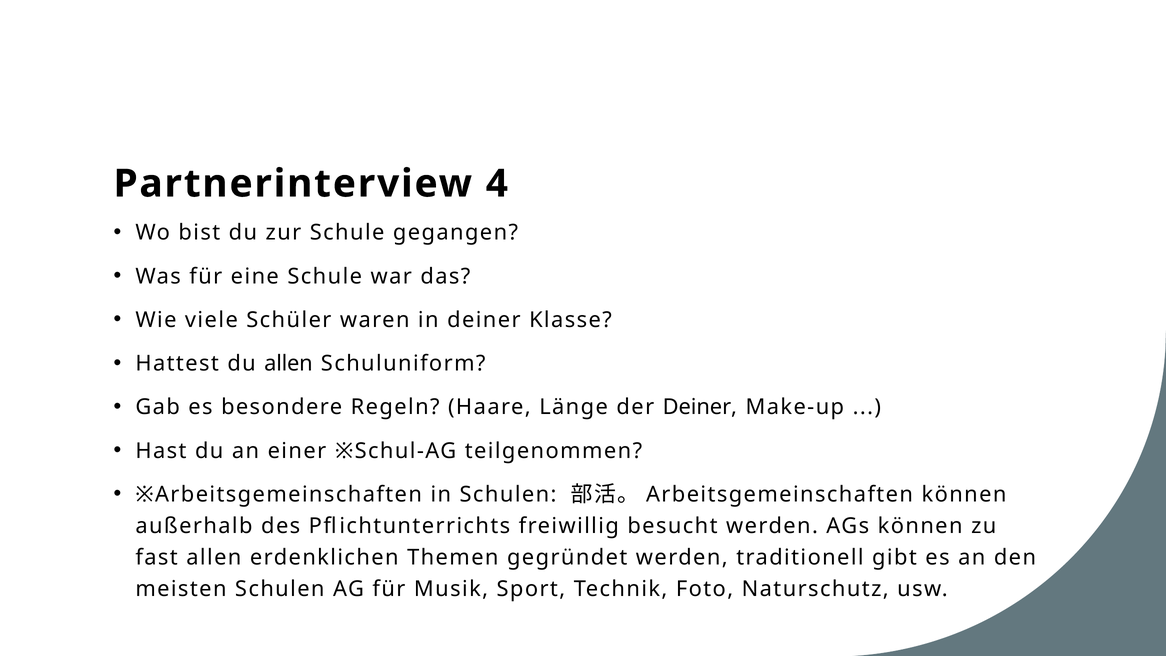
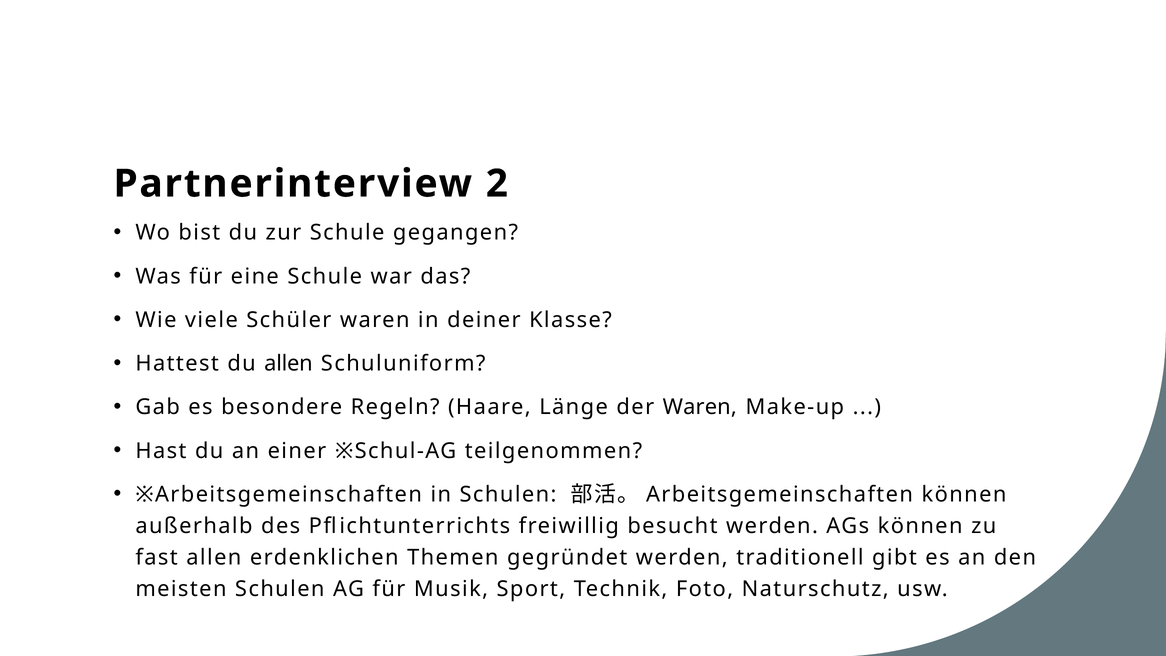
4: 4 -> 2 (497, 184)
der Deiner: Deiner -> Waren (700, 407)
